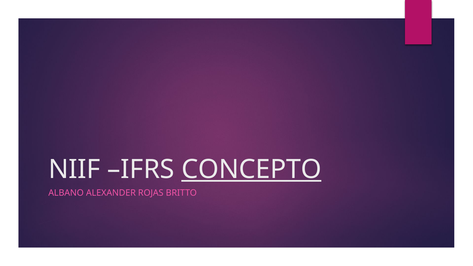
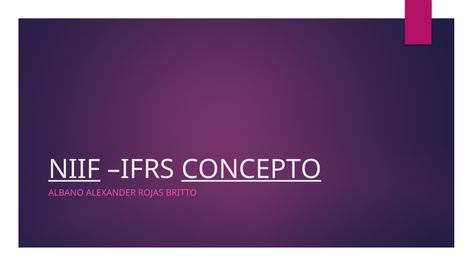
NIIF underline: none -> present (74, 169)
